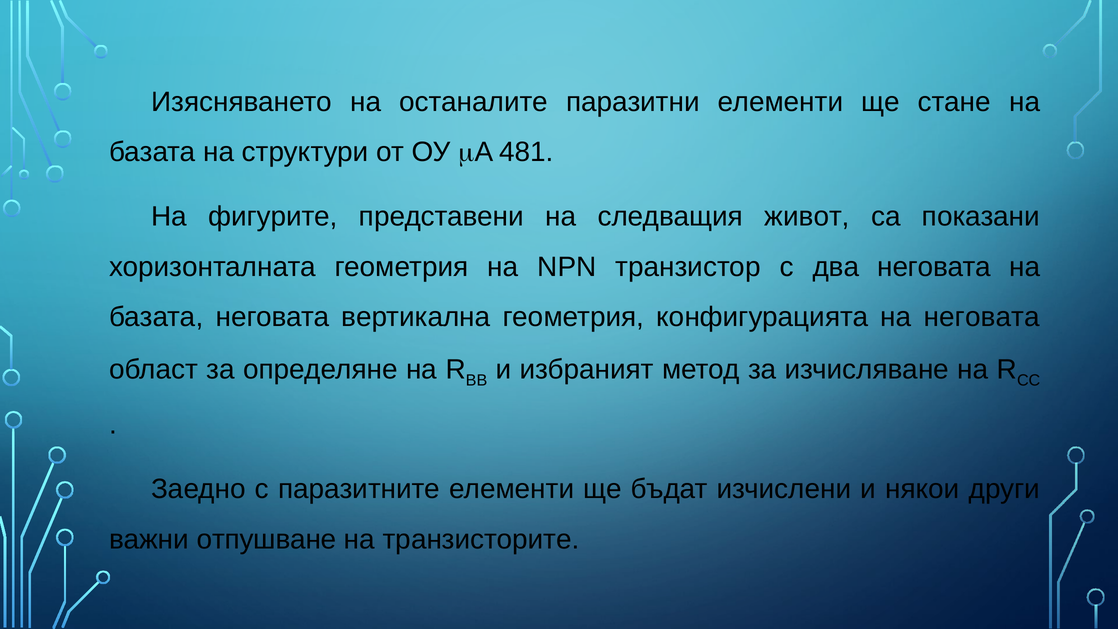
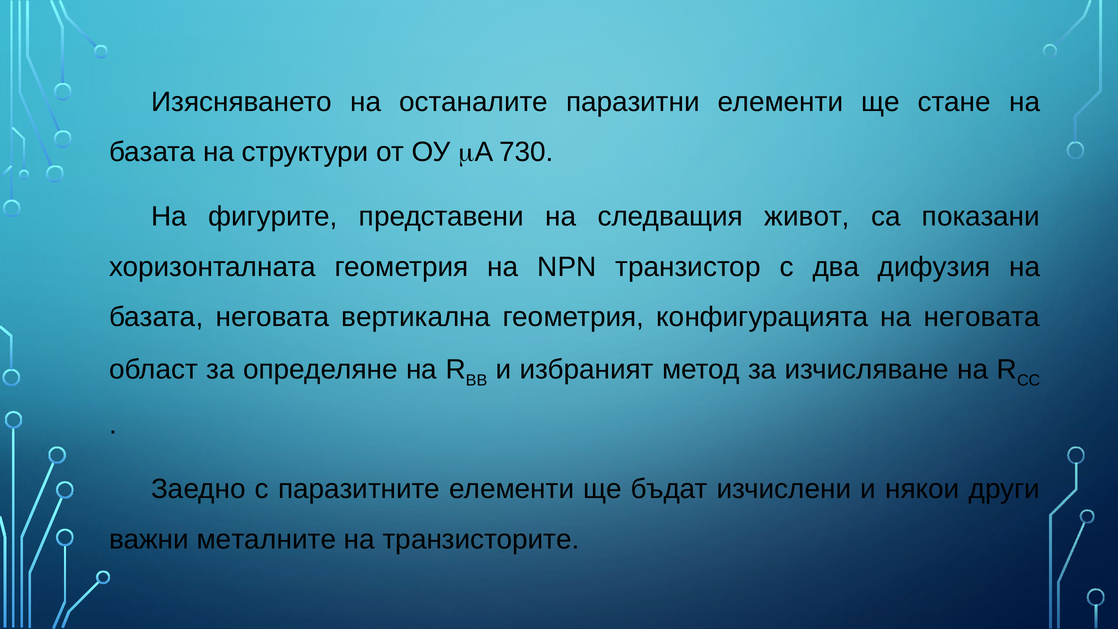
481: 481 -> 730 (526, 152)
два неговата: неговата -> дифузия (934, 267)
отпушване: отпушване -> металните (266, 539)
